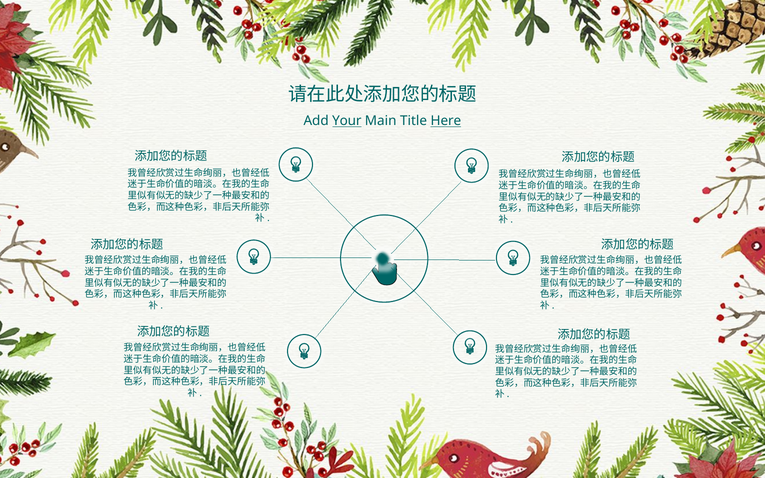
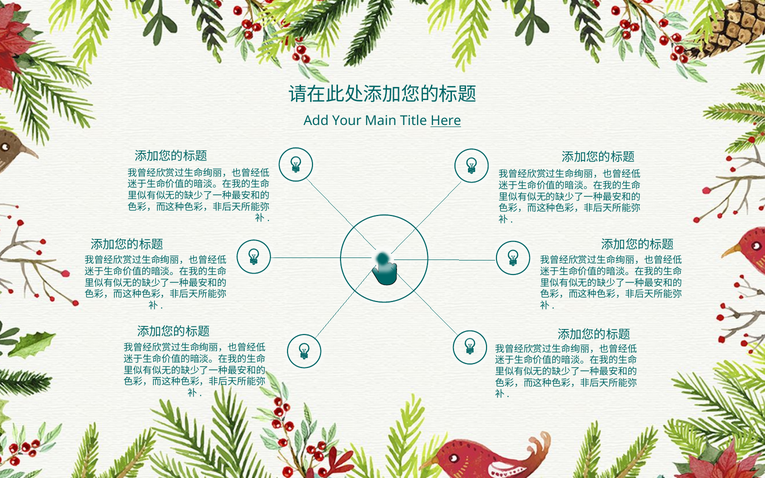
Your underline: present -> none (347, 121)
